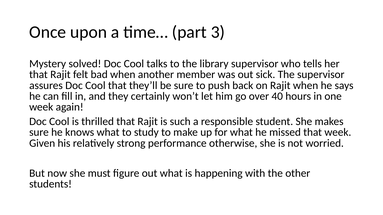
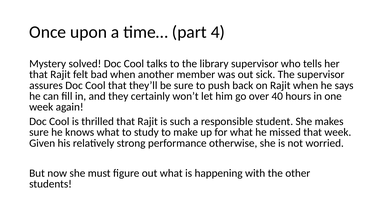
3: 3 -> 4 (218, 32)
